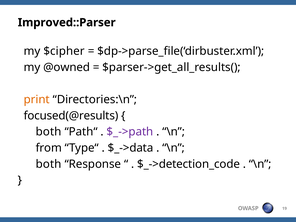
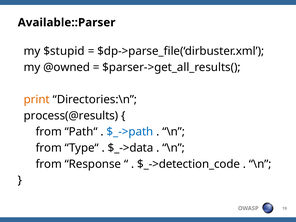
Improved::Parser: Improved::Parser -> Available::Parser (67, 23)
$cipher: $cipher -> $stupid (64, 51)
focused(@results: focused(@results -> process(@results (71, 116)
both: both -> from (49, 132)
$_->path colour: purple -> blue (130, 132)
both: both -> from (49, 164)
